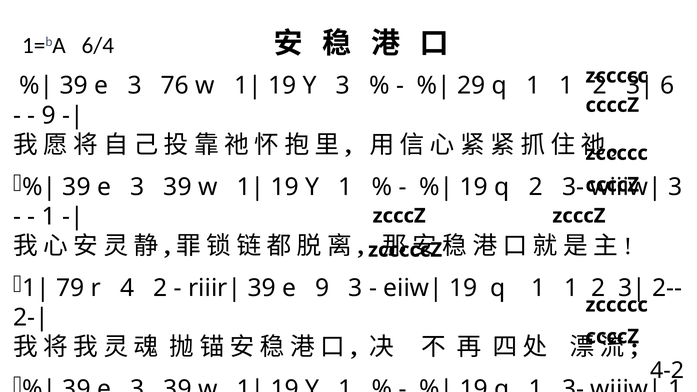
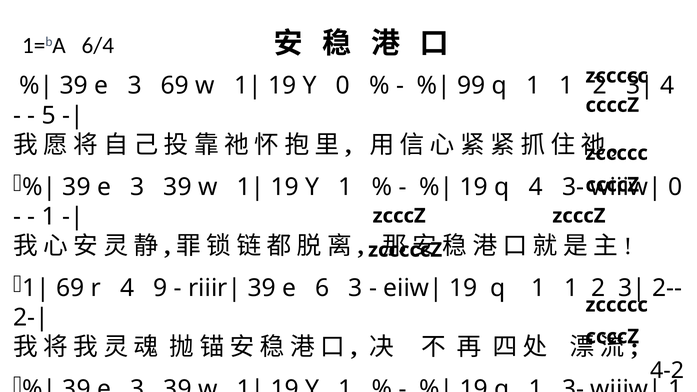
3 76: 76 -> 69 (175, 86)
Y 3: 3 -> 0 (343, 86)
29: 29 -> 99 (471, 86)
6: 6 -> 4 (667, 86)
9: 9 -> 5 (49, 115)
q 2: 2 -> 4 (536, 187)
3: 3 -> 0 (675, 187)
79: 79 -> 69 (70, 288)
4 2: 2 -> 9 (160, 288)
e 9: 9 -> 6 (322, 288)
